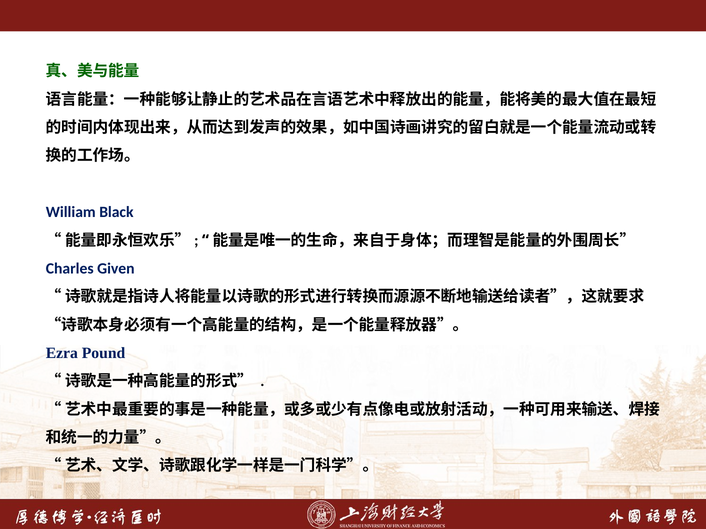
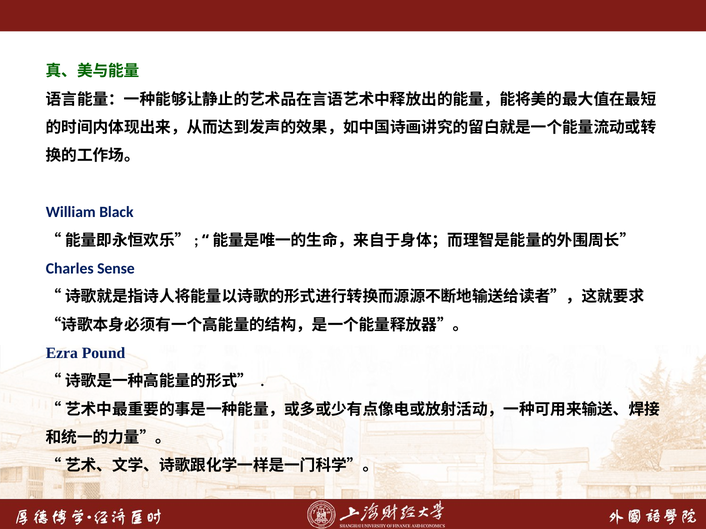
Given: Given -> Sense (116, 269)
